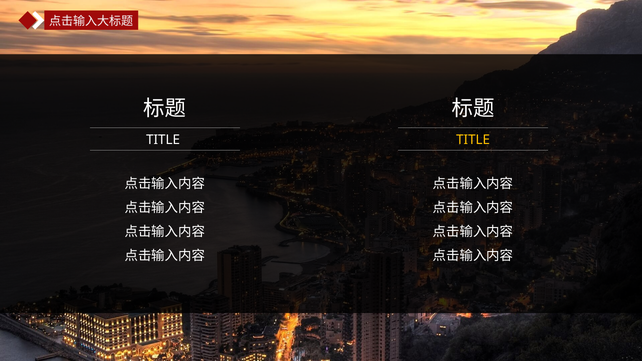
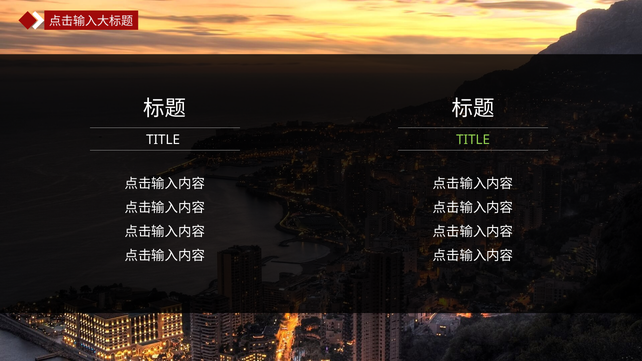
TITLE colour: yellow -> light green (473, 140)
